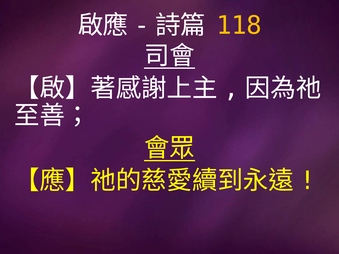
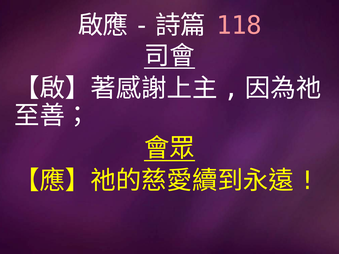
118 colour: yellow -> pink (239, 26)
